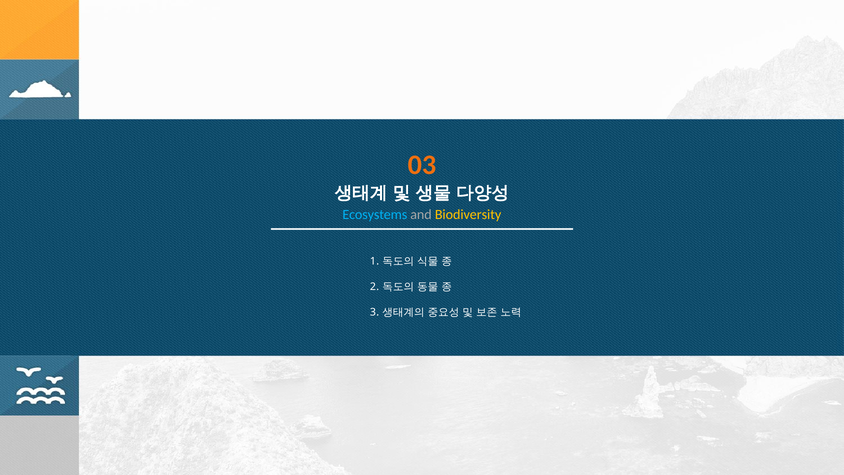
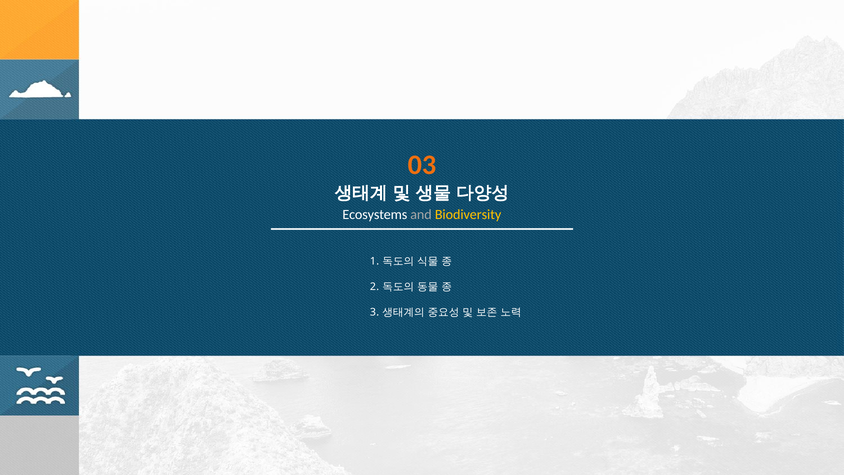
Ecosystems colour: light blue -> white (375, 215)
